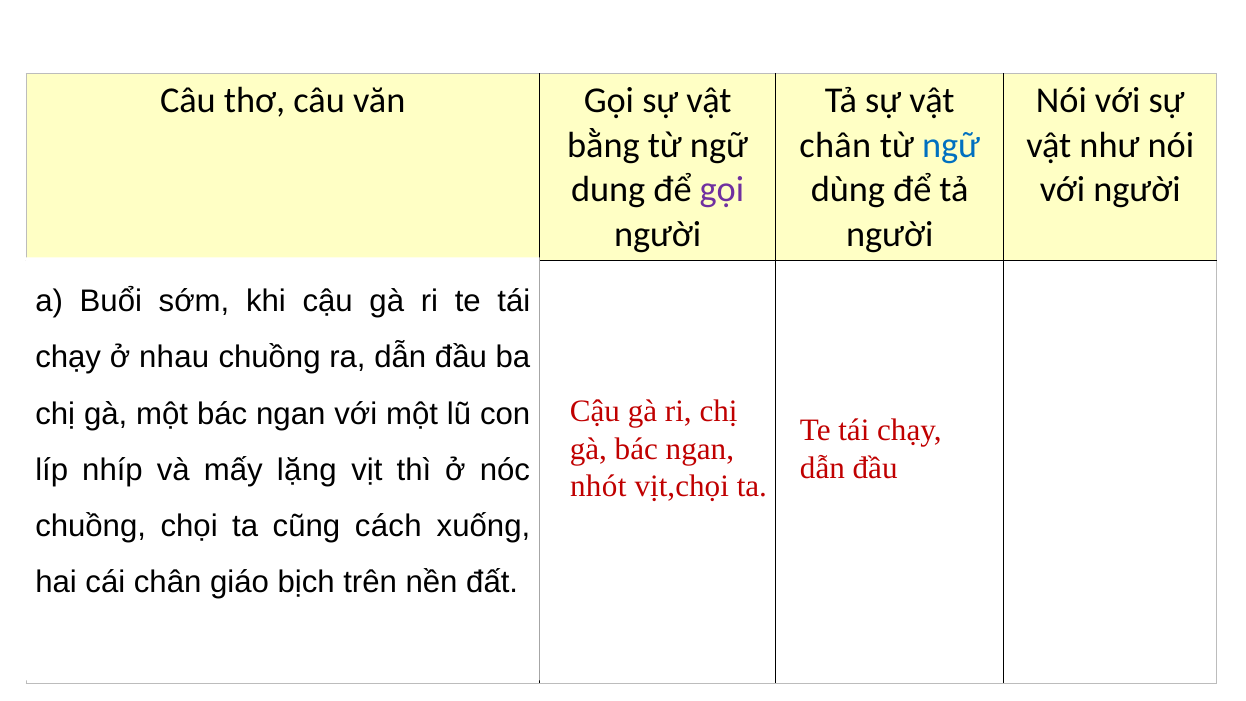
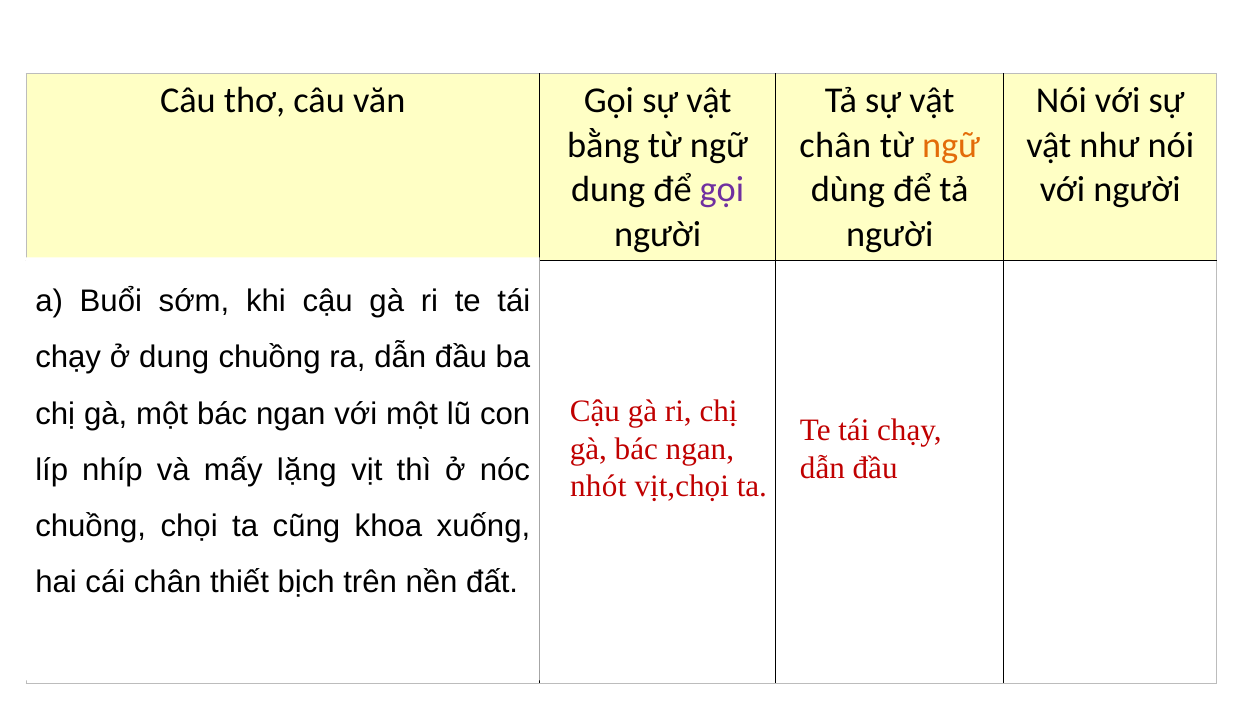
ngữ colour: blue -> orange (951, 145)
ở nhau: nhau -> dung (174, 358)
cách: cách -> khoa (388, 526)
giáo: giáo -> thiết (239, 582)
